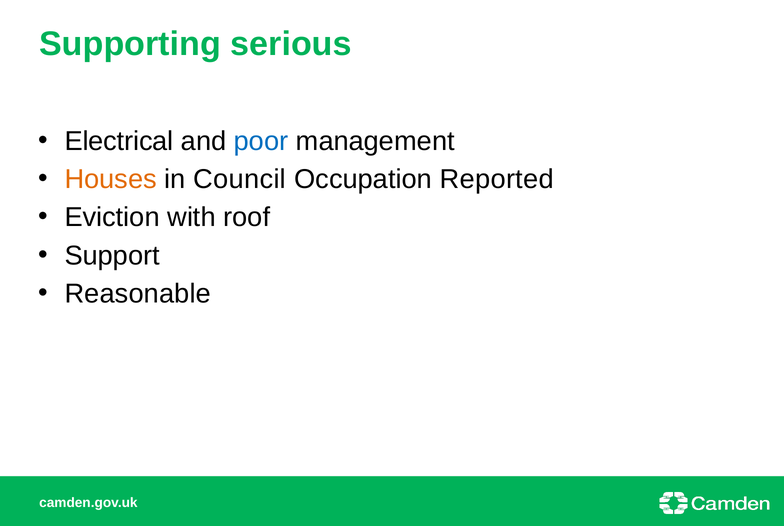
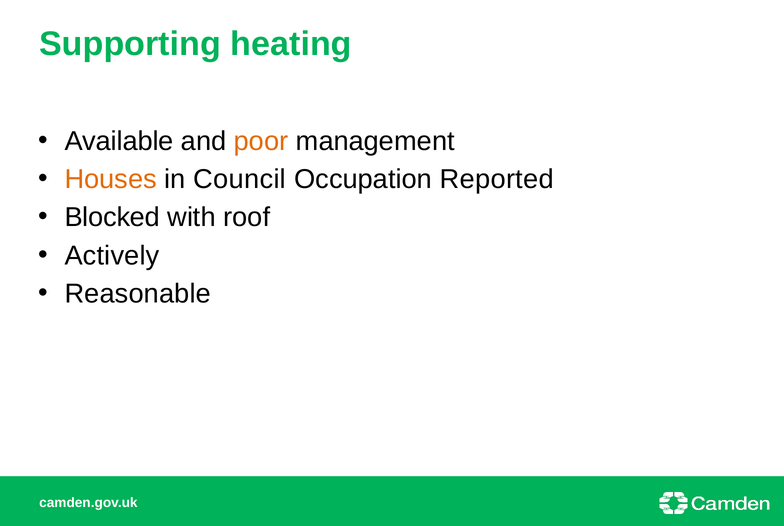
serious: serious -> heating (291, 44)
Electrical: Electrical -> Available (119, 141)
poor colour: blue -> orange (261, 141)
Eviction: Eviction -> Blocked (112, 217)
Support: Support -> Actively (112, 256)
